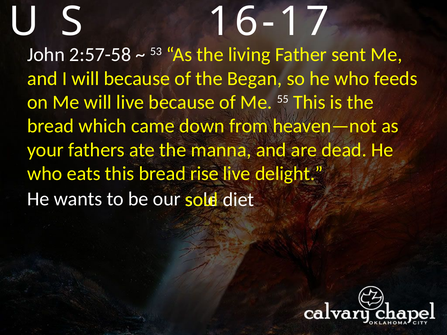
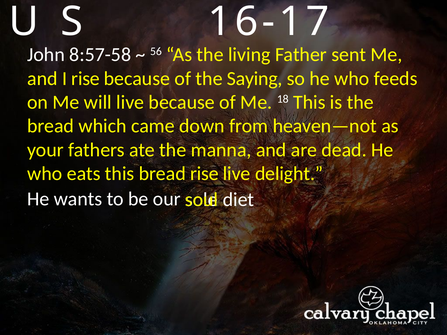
2:57-58: 2:57-58 -> 8:57-58 (100, 55)
53: 53 -> 56 (156, 51)
I will: will -> rise (86, 79)
Began: Began -> Saying (255, 79)
55: 55 -> 18 (283, 99)
